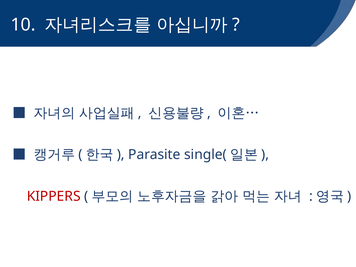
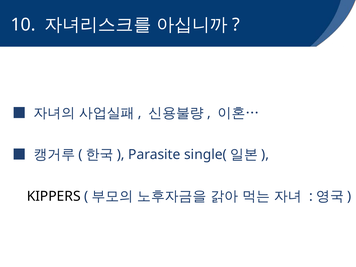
KIPPERS colour: red -> black (54, 196)
